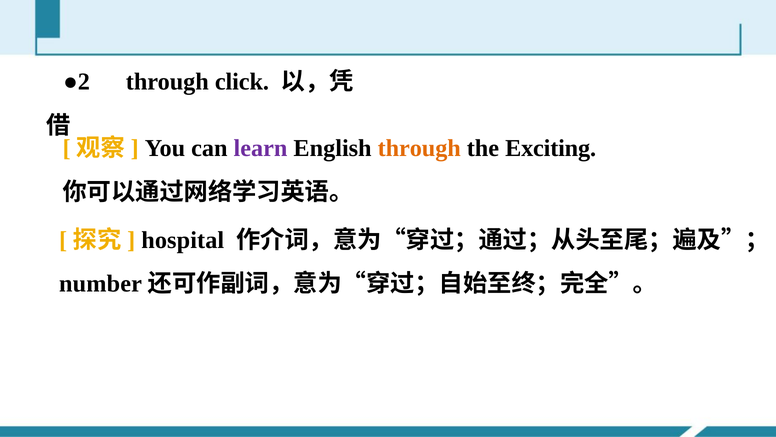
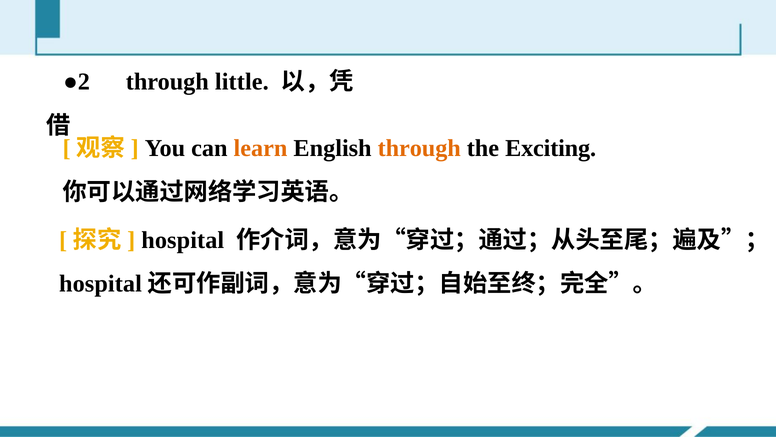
click: click -> little (242, 82)
learn colour: purple -> orange (261, 148)
number: number -> hospital (100, 284)
